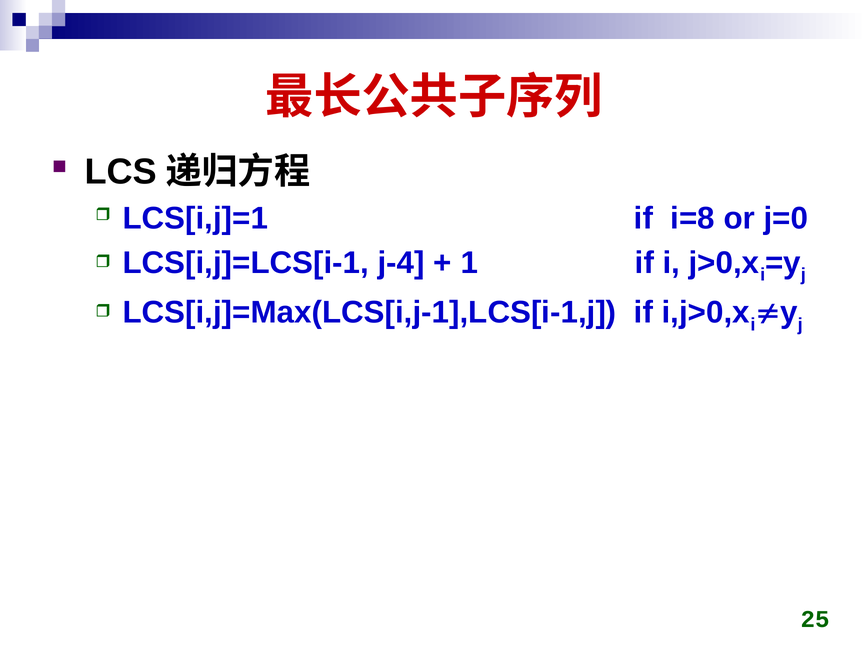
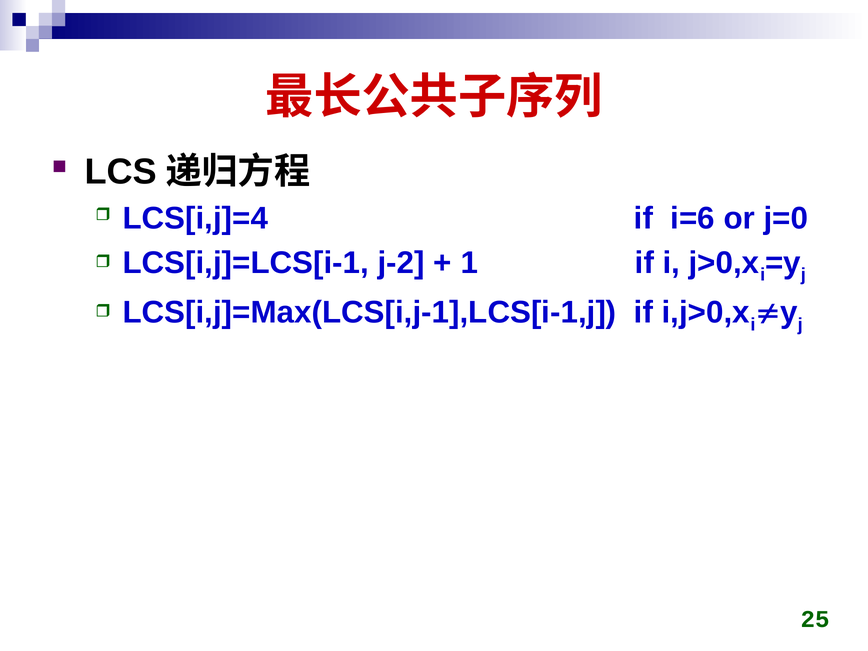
LCS[i,j]=1: LCS[i,j]=1 -> LCS[i,j]=4 (195, 218)
i=8: i=8 -> i=6 (693, 218)
j-4: j-4 -> j-2 (401, 263)
